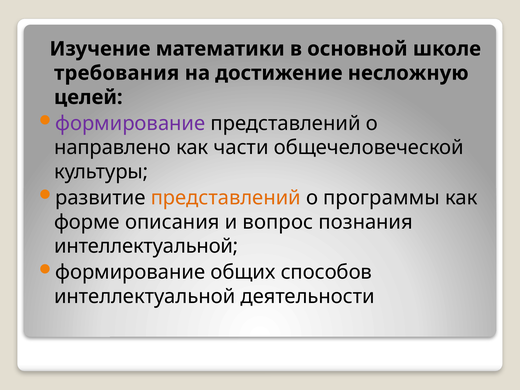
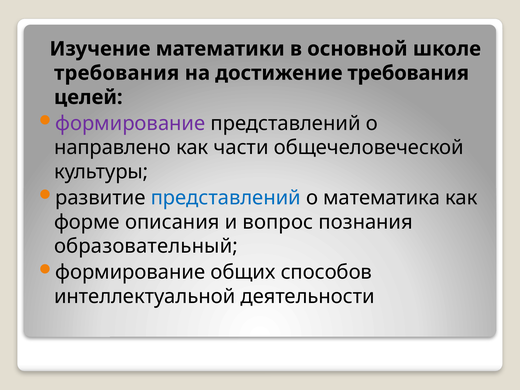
достижение несложную: несложную -> требования (408, 73)
представлений colour: orange -> blue (226, 198)
программы: программы -> математика (382, 198)
интеллектуальной: интеллектуальной -> образовательный (146, 246)
